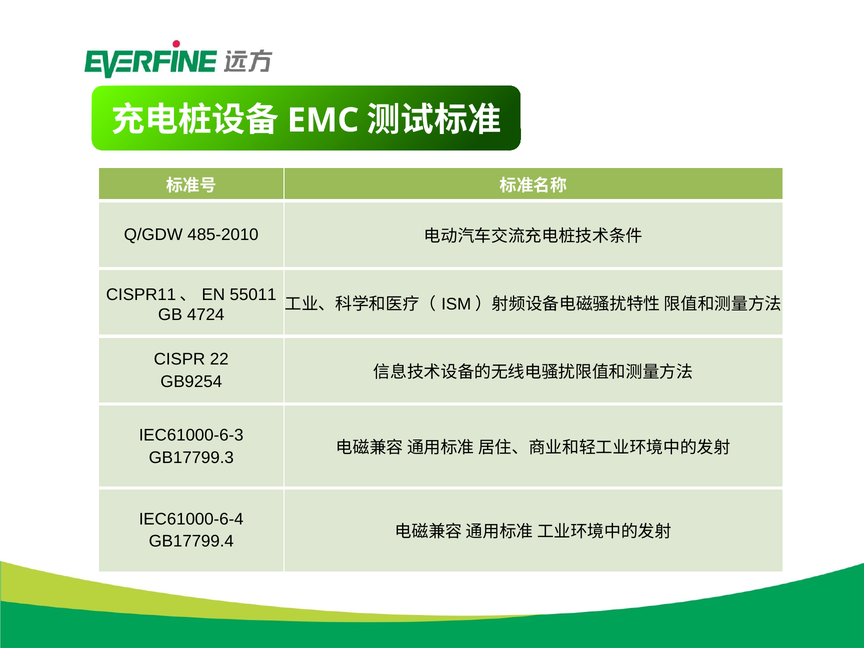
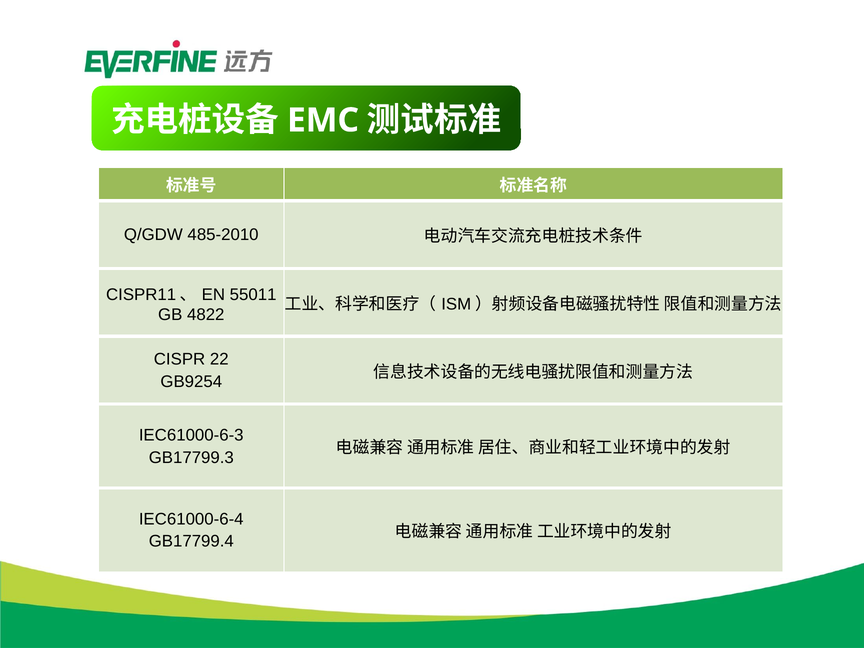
4724: 4724 -> 4822 (206, 315)
